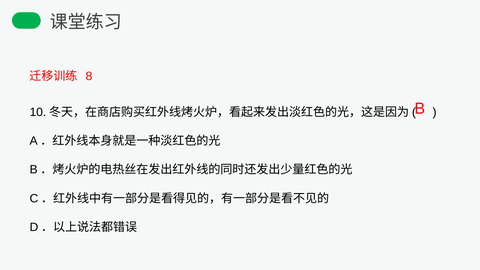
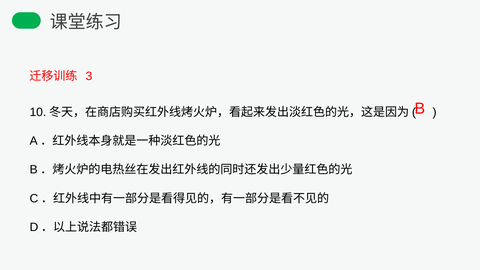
8: 8 -> 3 (89, 76)
